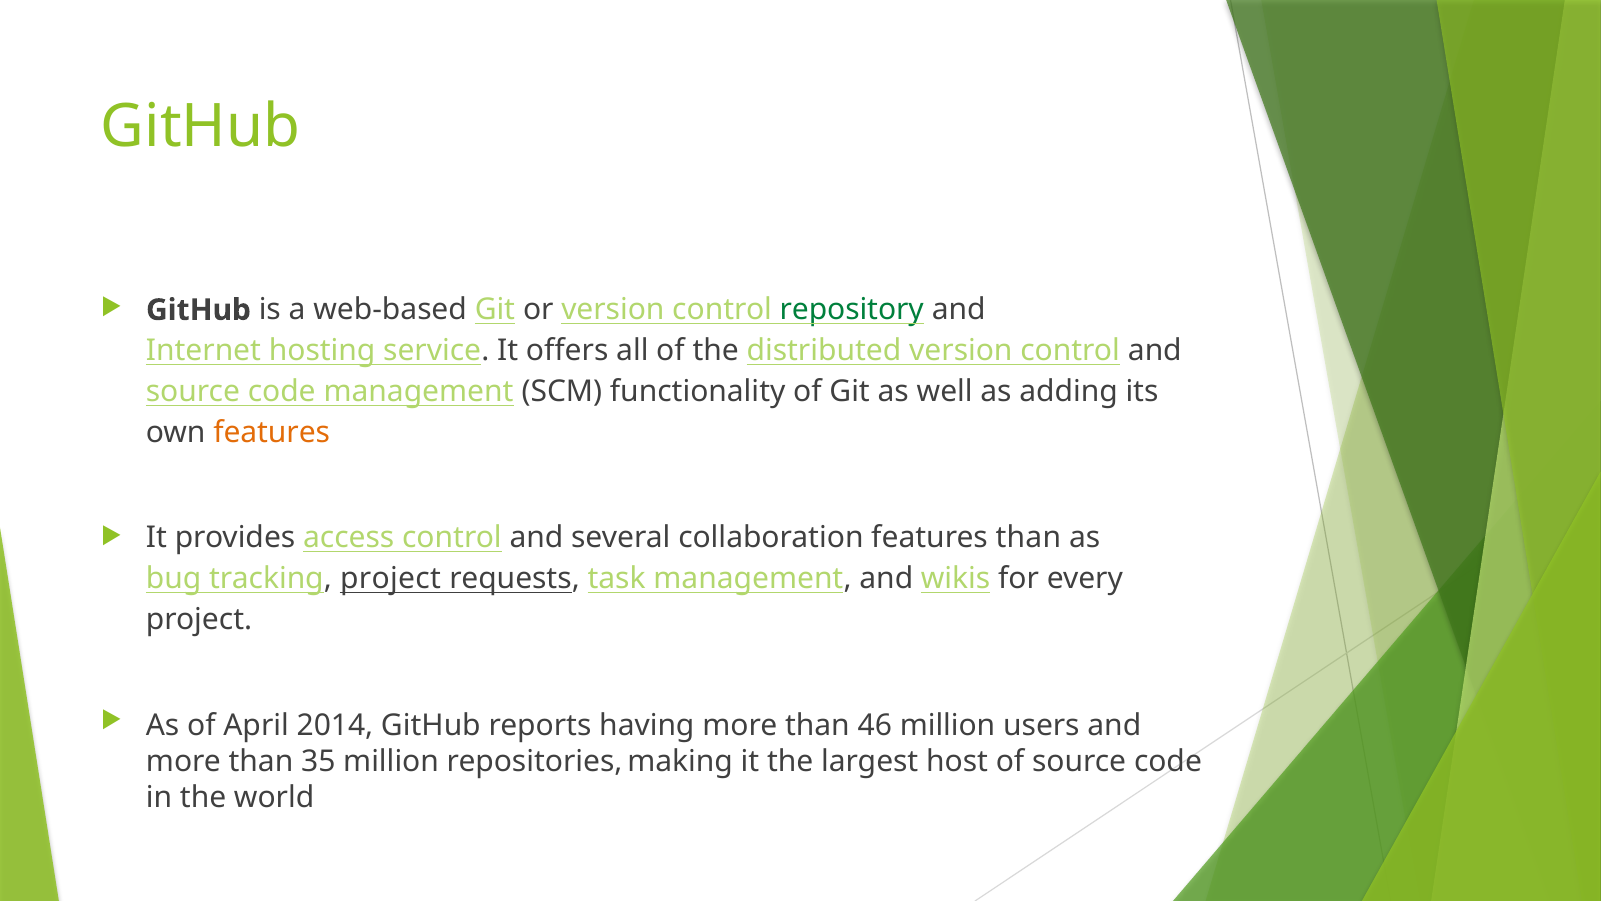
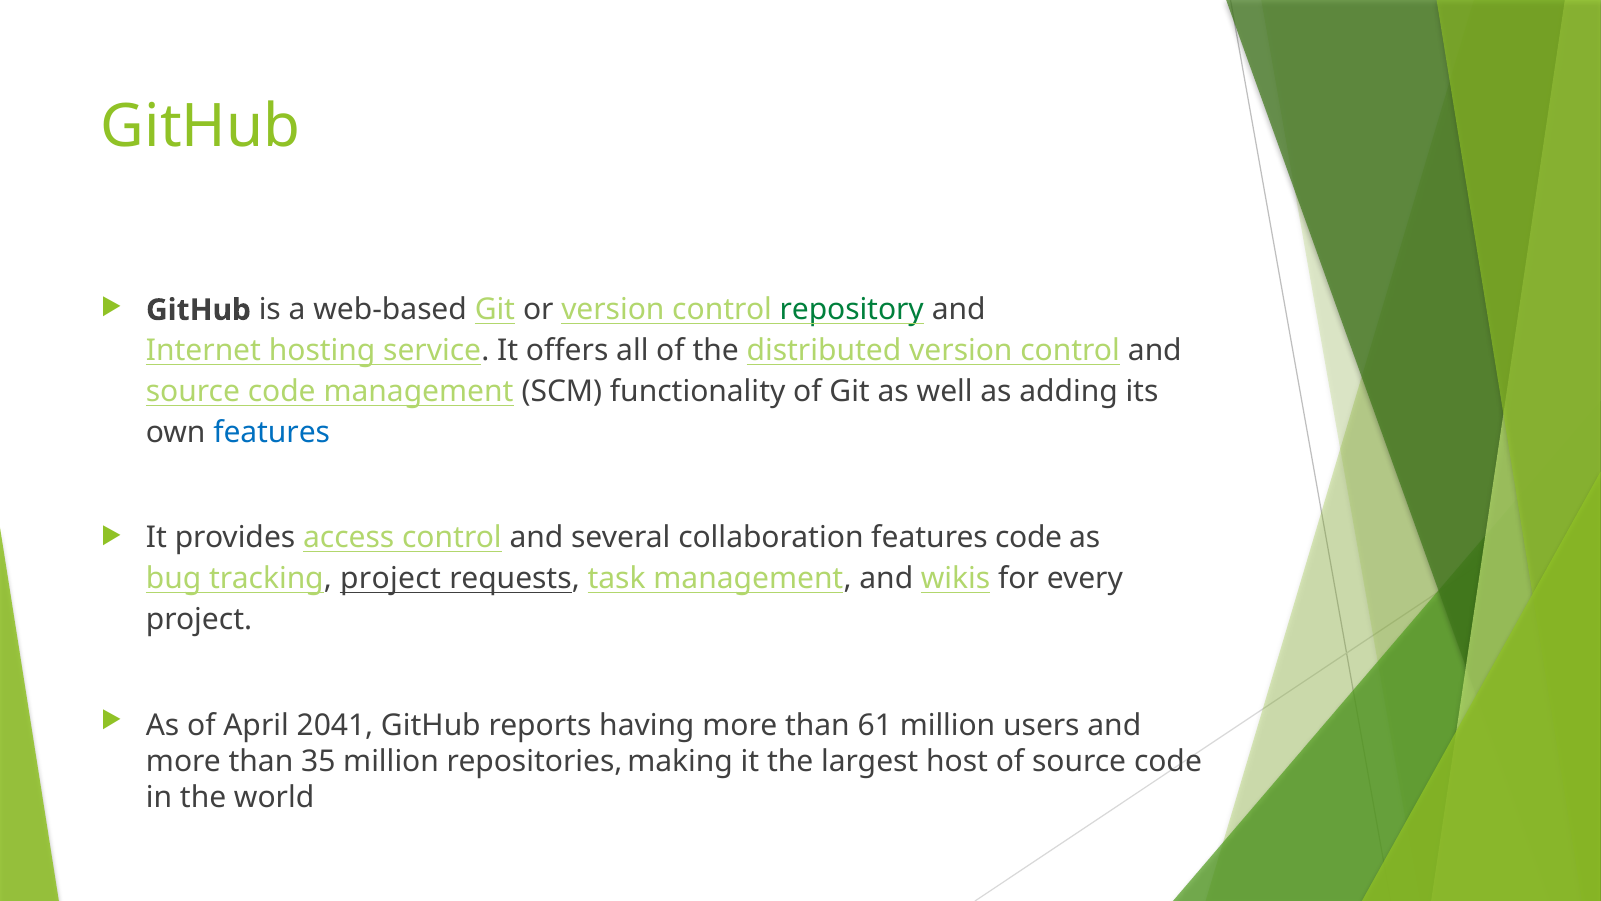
features colour: orange -> blue (272, 432)
features than: than -> code (1029, 538)
2014: 2014 -> 2041 (335, 725)
46: 46 -> 61 (875, 725)
